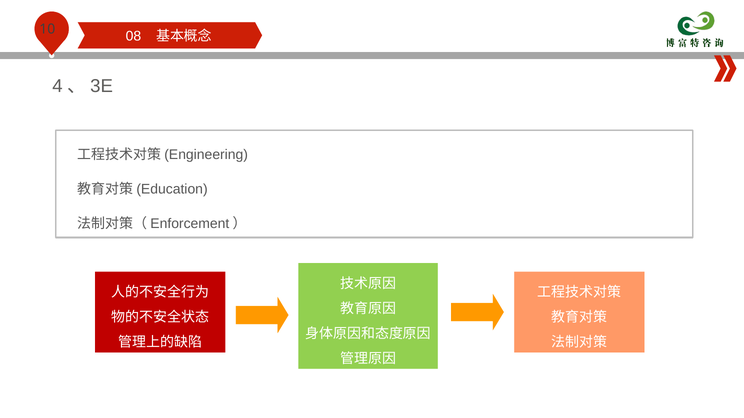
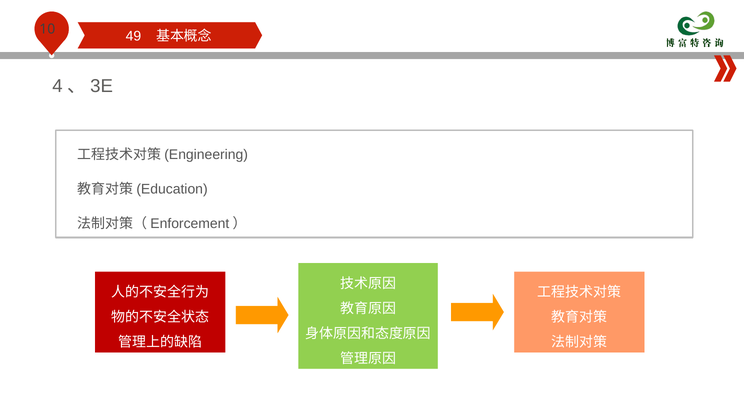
08: 08 -> 49 (133, 36)
